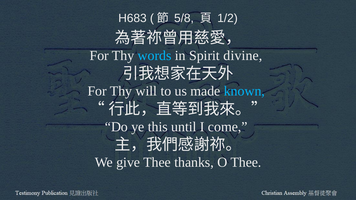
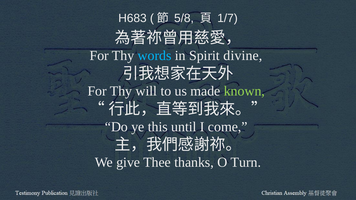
1/2: 1/2 -> 1/7 (227, 18)
known colour: light blue -> light green (244, 91)
O Thee: Thee -> Turn (246, 163)
